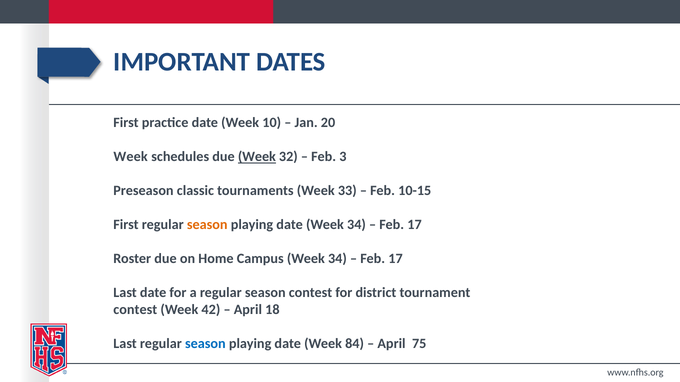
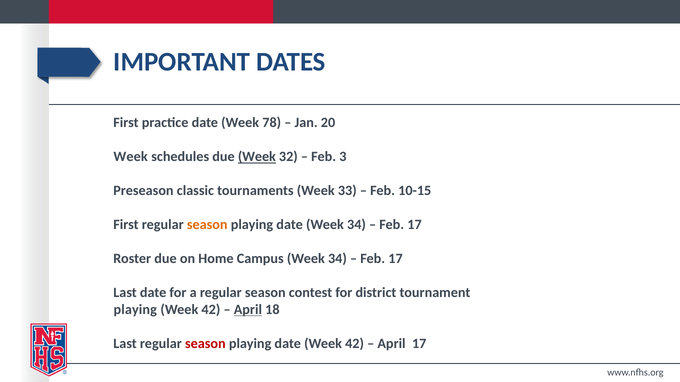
10: 10 -> 78 (272, 123)
contest: contest -> playing (135, 310)
April underline: none -> present (248, 310)
season colour: blue -> red (205, 344)
date Week 84: 84 -> 42 (355, 344)
April 75: 75 -> 17 (419, 344)
